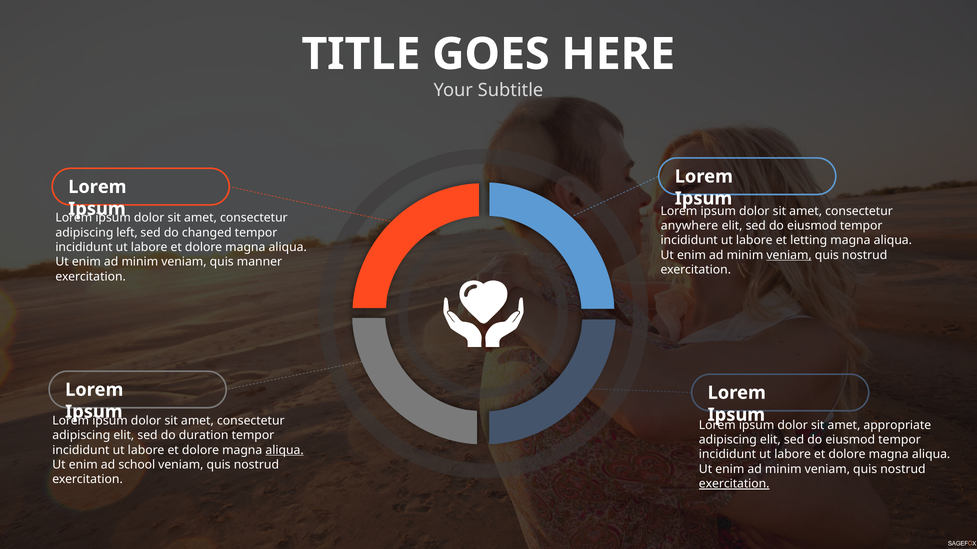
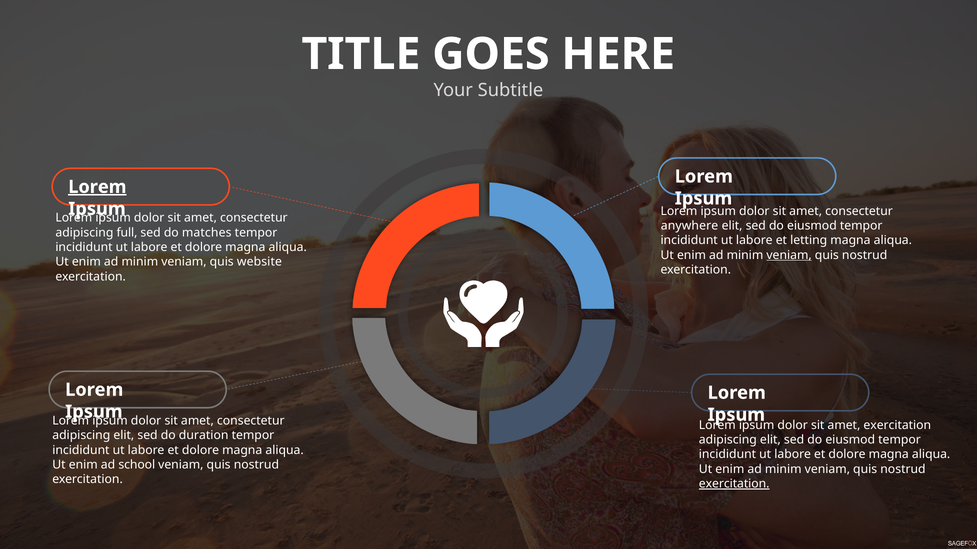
Lorem underline: none -> present (97, 187)
left: left -> full (127, 233)
changed: changed -> matches (207, 233)
manner: manner -> website (259, 262)
amet appropriate: appropriate -> exercitation (897, 426)
aliqua underline: present -> none (285, 451)
